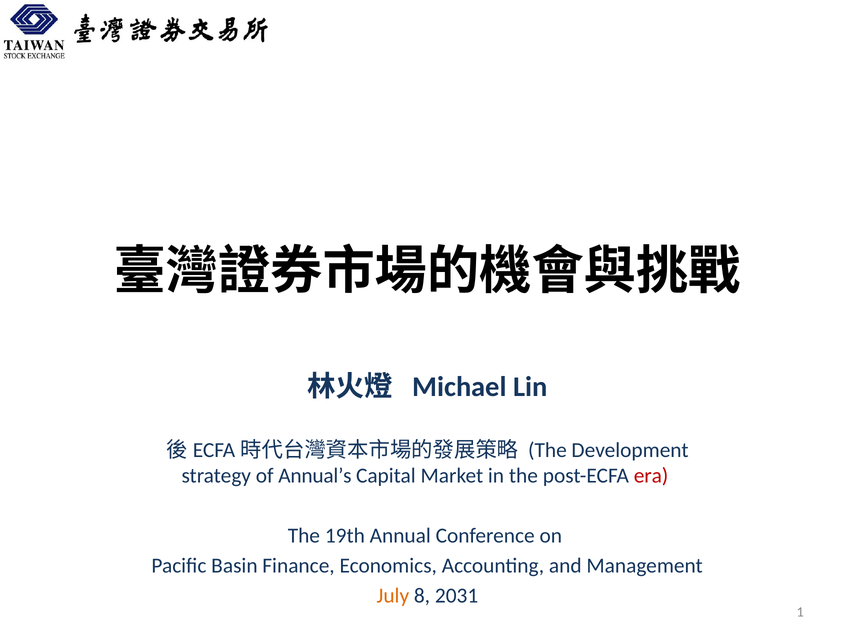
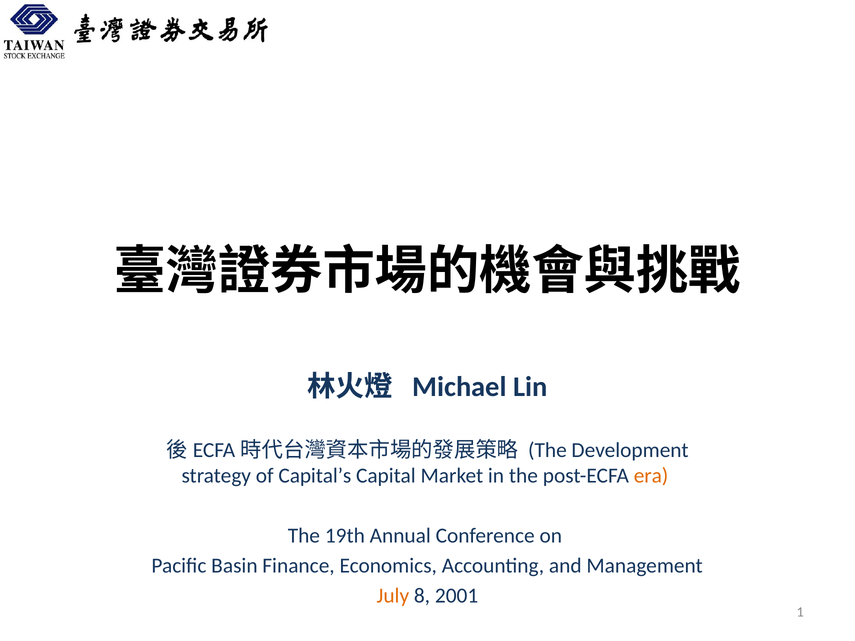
Annual’s: Annual’s -> Capital’s (315, 476)
era colour: red -> orange (651, 476)
2031: 2031 -> 2001 (457, 596)
